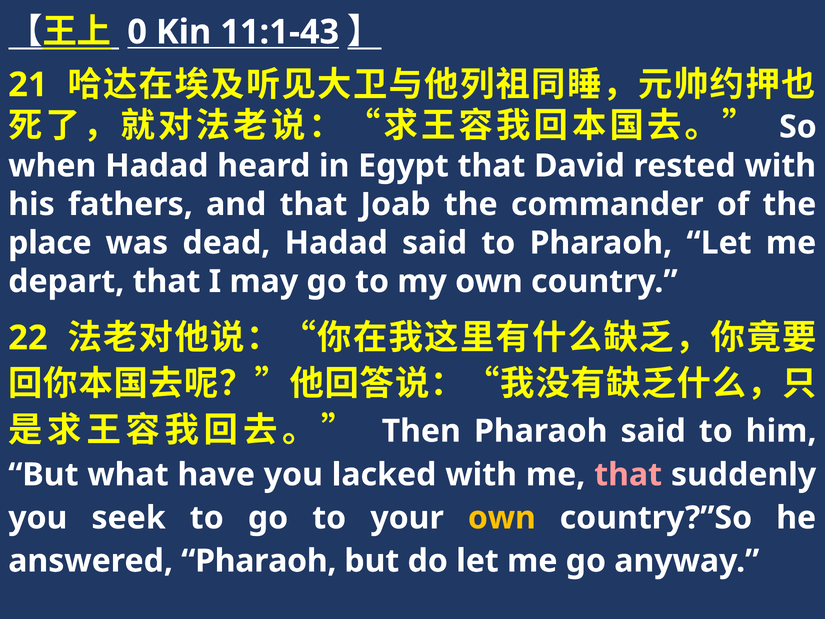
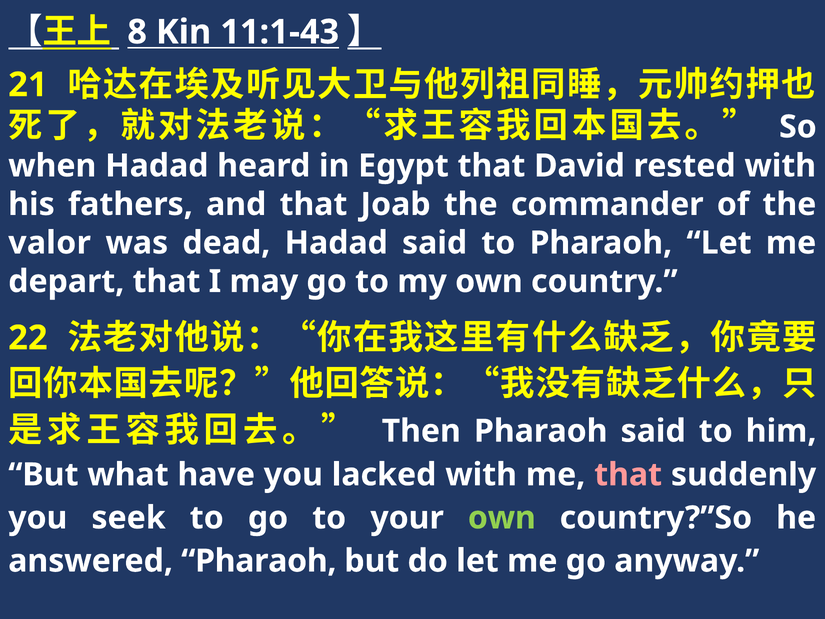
0: 0 -> 8 (137, 32)
place: place -> valor (50, 243)
own colour: yellow -> light green (502, 518)
